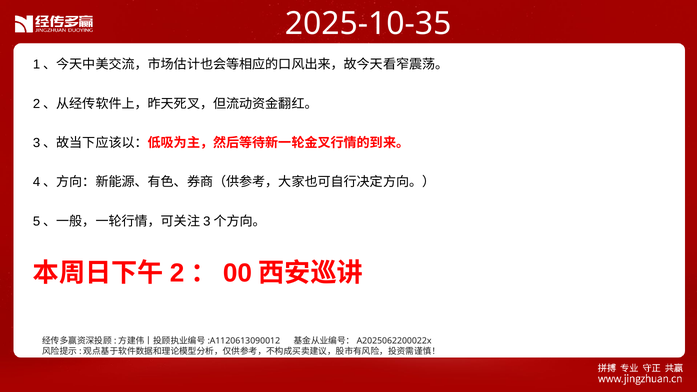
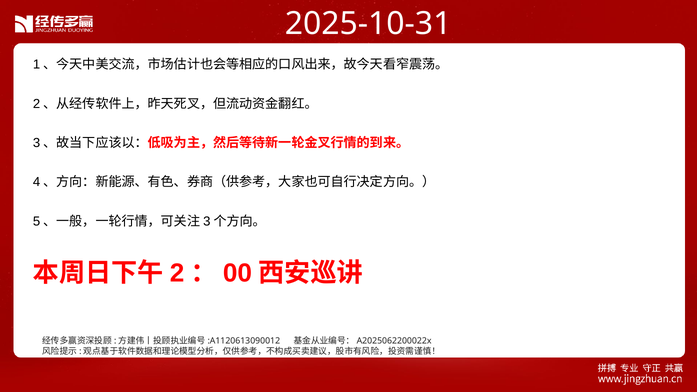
2025-10-35: 2025-10-35 -> 2025-10-31 (368, 24)
